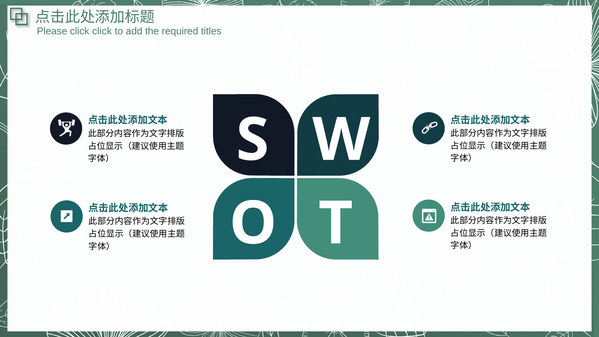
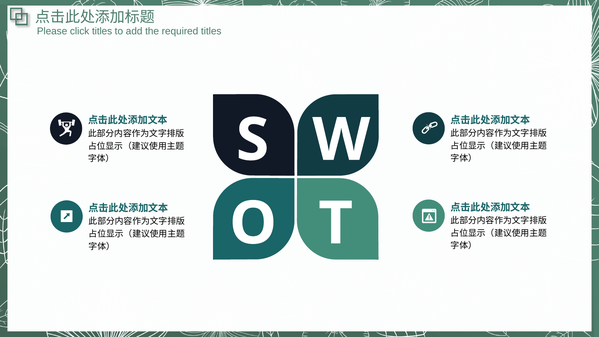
click click: click -> titles (102, 31)
